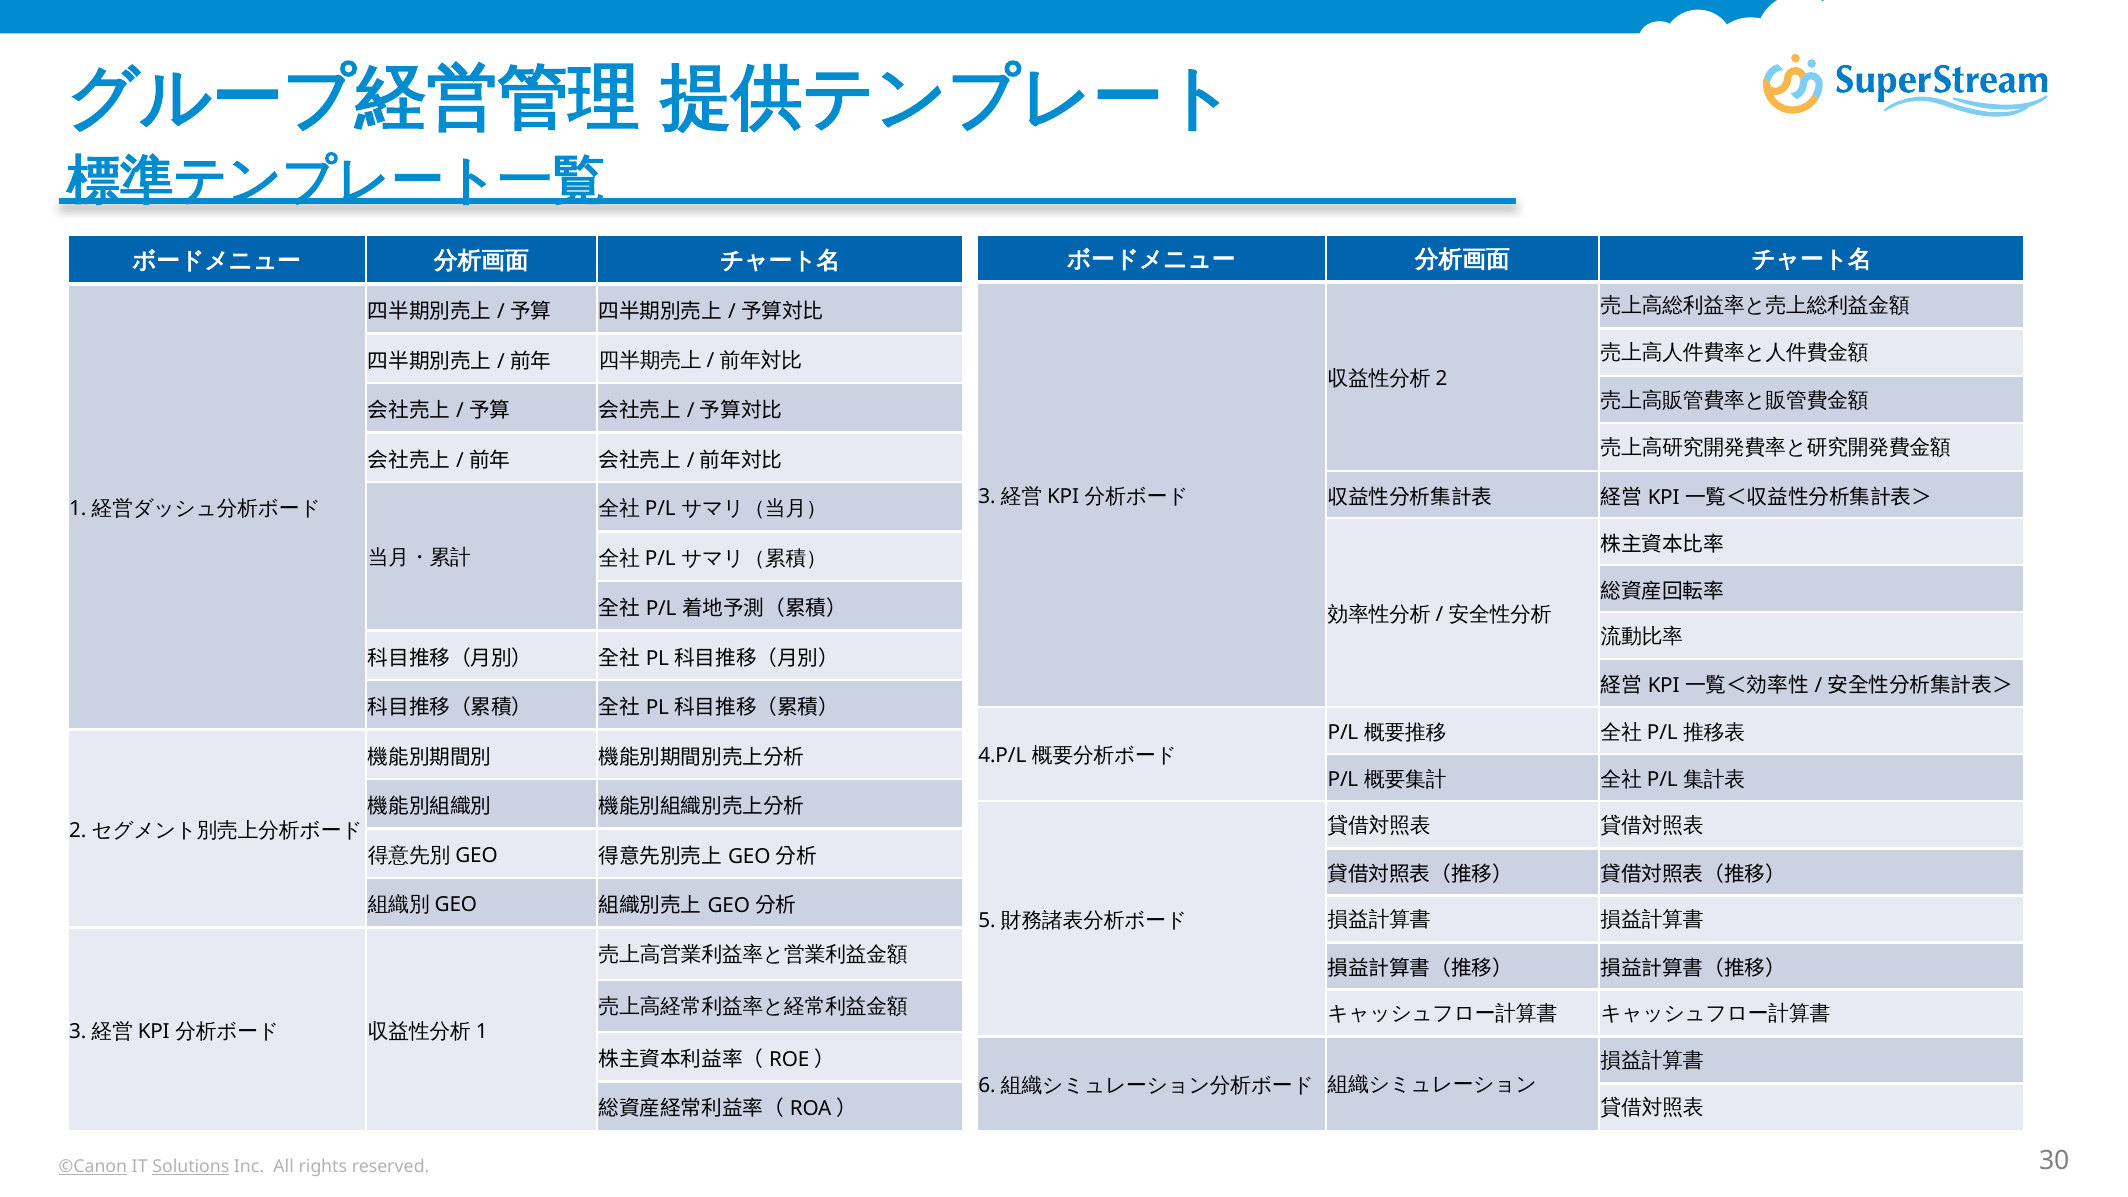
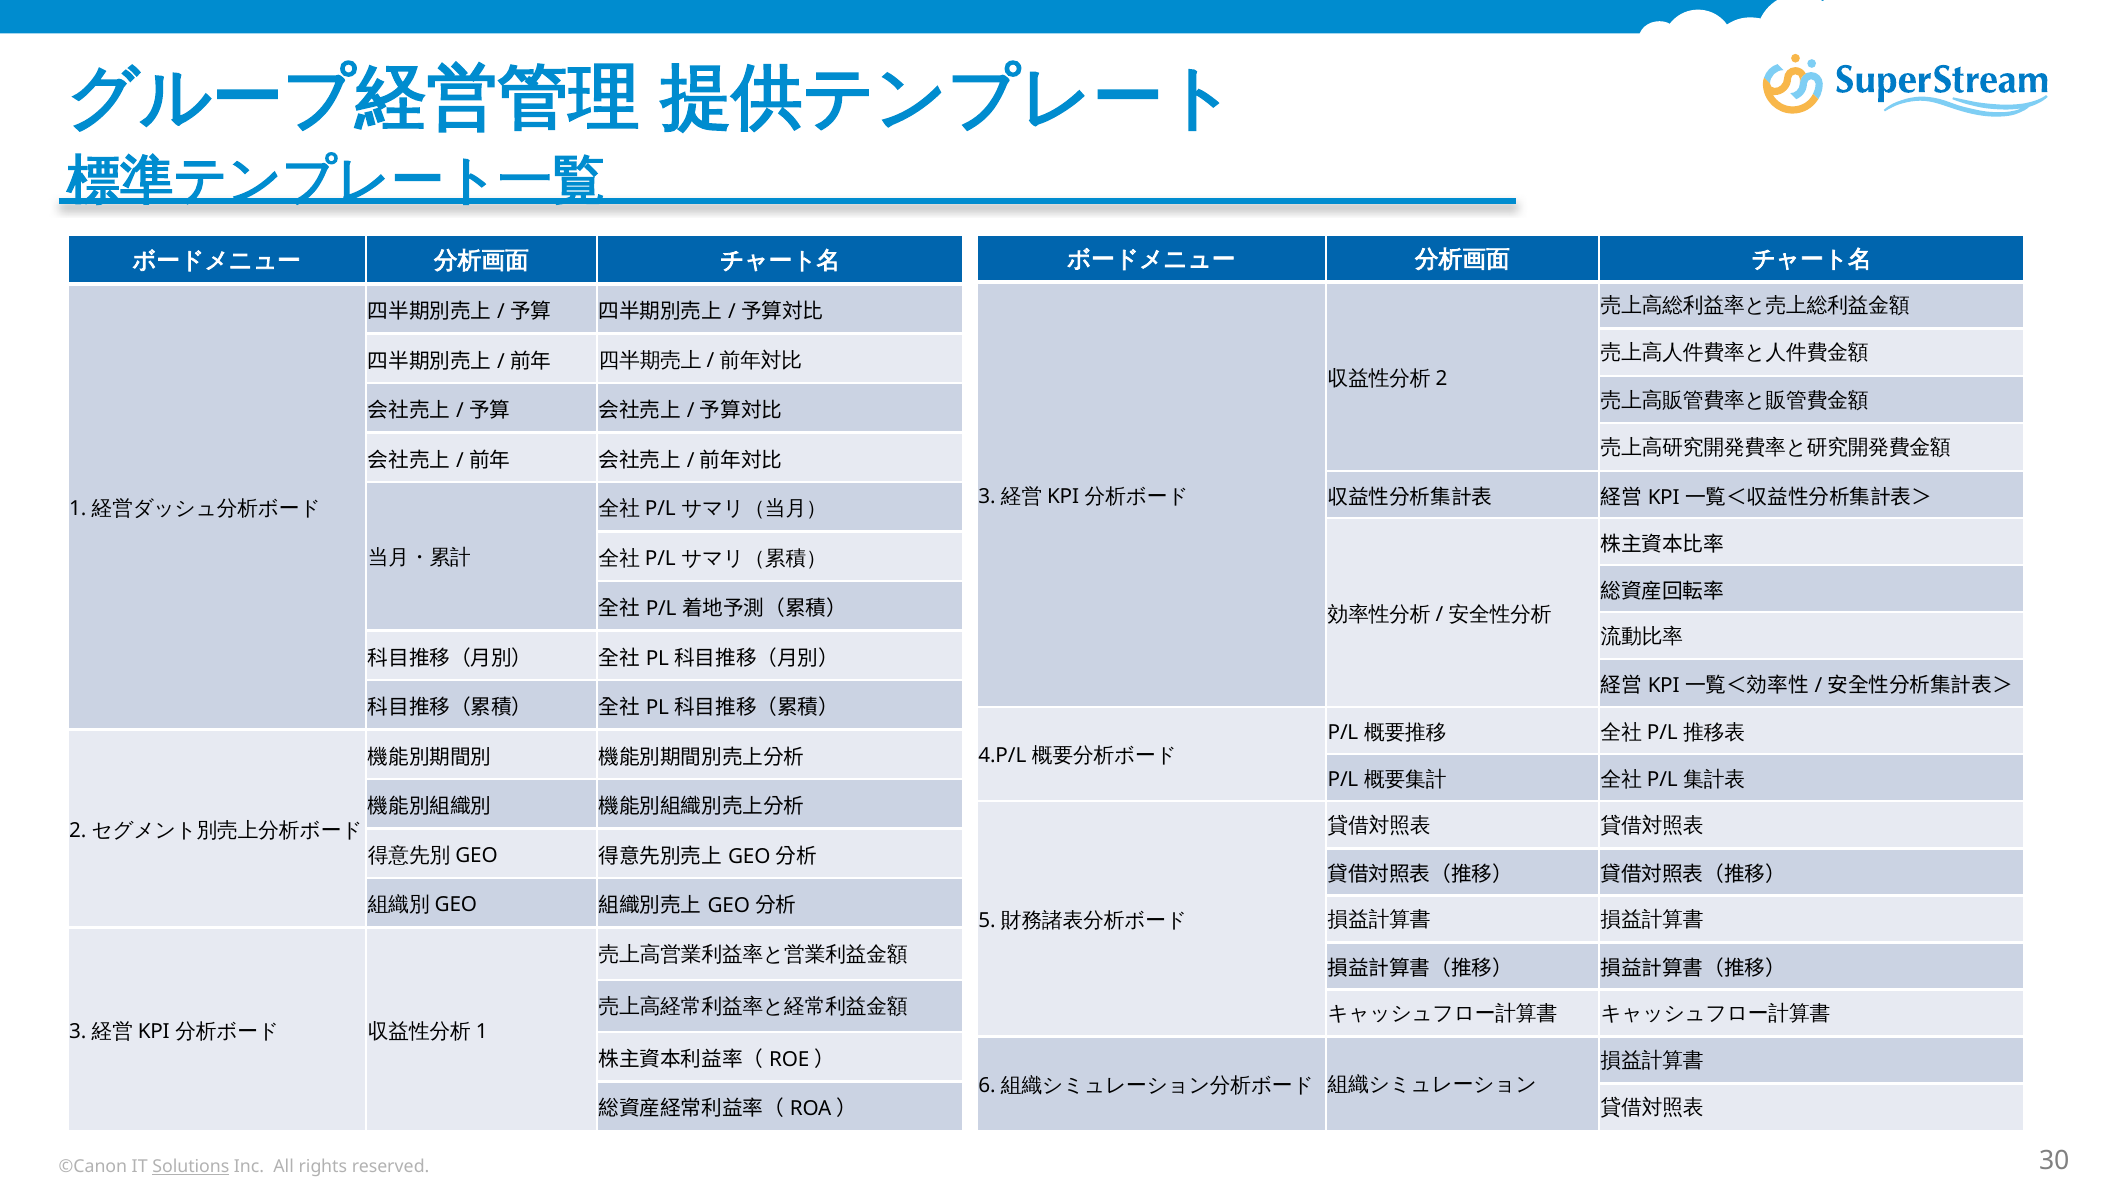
©Canon underline: present -> none (93, 1167)
